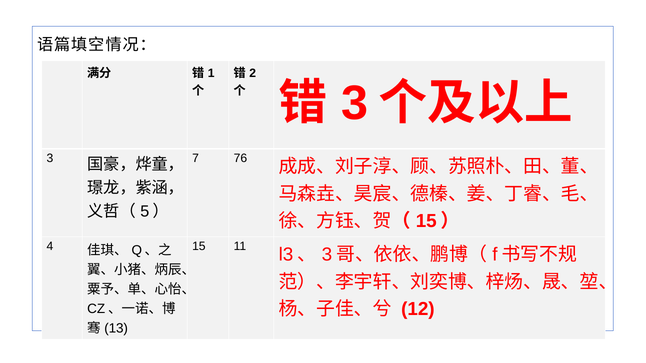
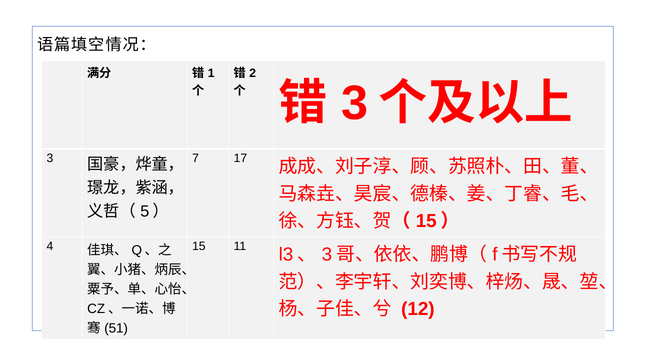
76: 76 -> 17 (240, 158)
13: 13 -> 51 (116, 329)
